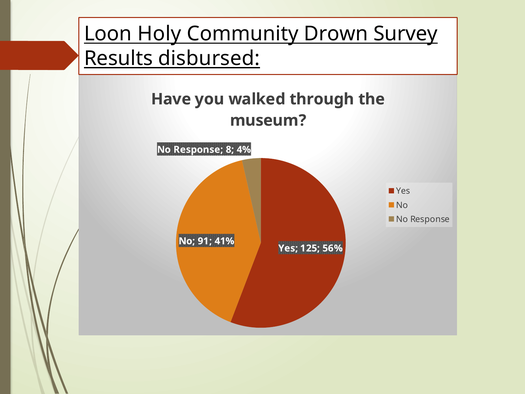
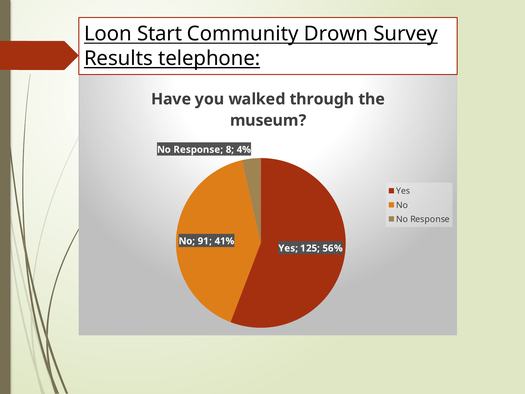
Holy: Holy -> Start (160, 34)
disbursed: disbursed -> telephone (209, 58)
